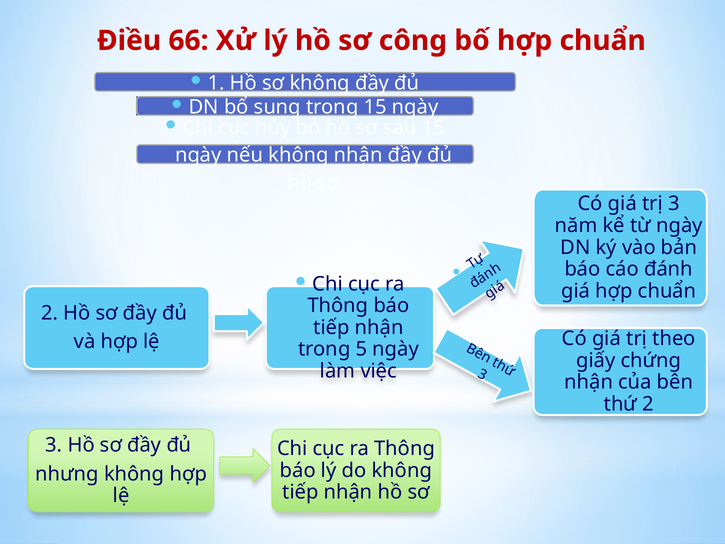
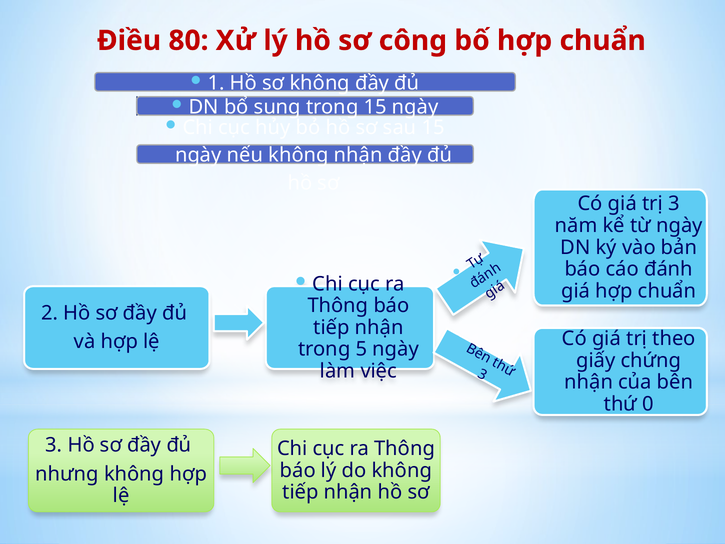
66: 66 -> 80 (188, 41)
thứ 2: 2 -> 0 (648, 404)
